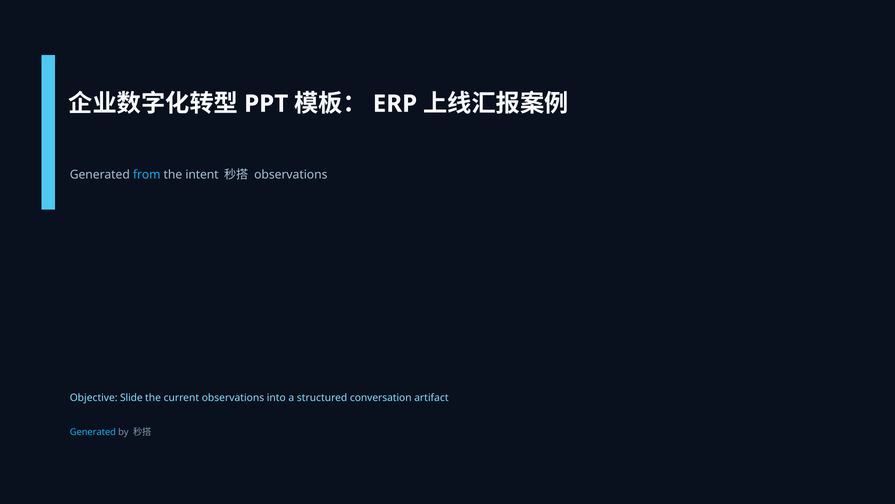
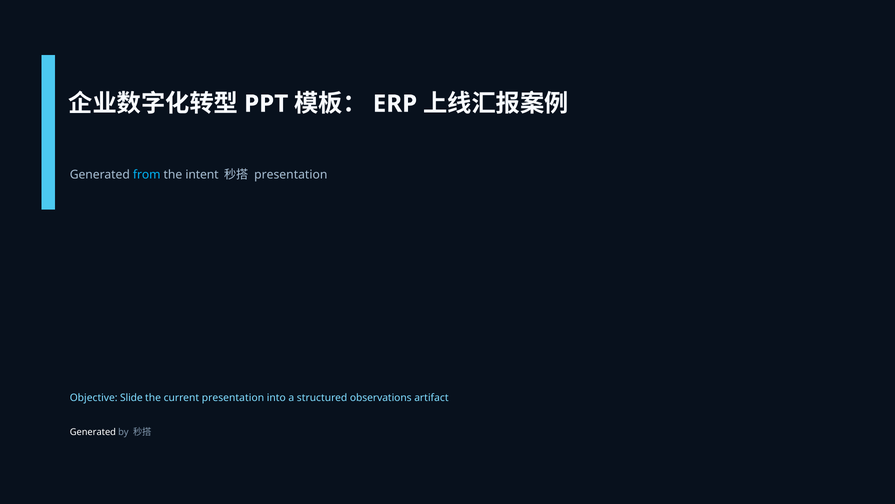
observations: observations -> presentation (291, 175)
current observations: observations -> presentation (233, 397)
conversation: conversation -> observations (381, 397)
Generated colour: light blue -> white (93, 432)
